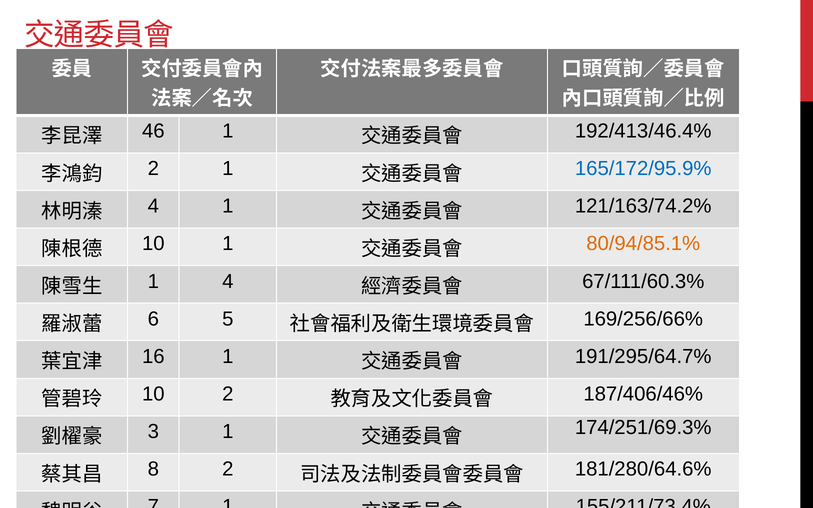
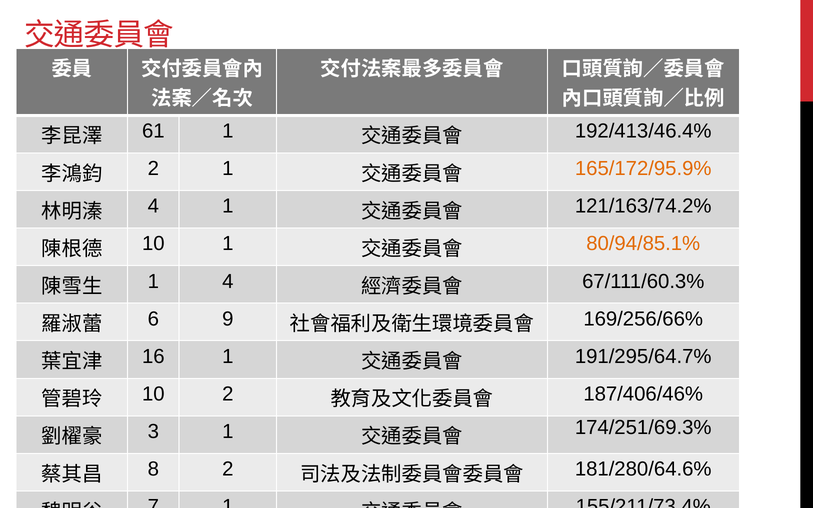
46: 46 -> 61 (153, 131)
165/172/95.9% colour: blue -> orange (643, 169)
5: 5 -> 9 (228, 319)
